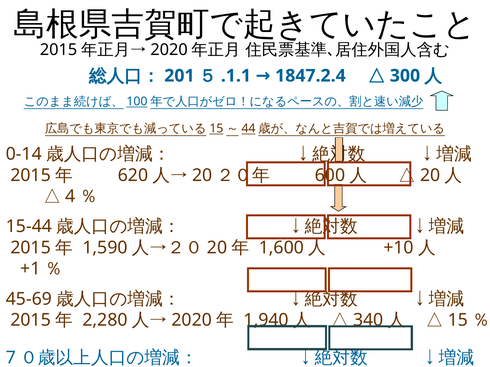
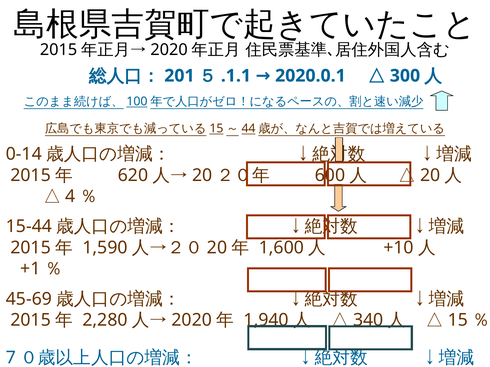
1847.2.4: 1847.2.4 -> 2020.0.1 (310, 76)
